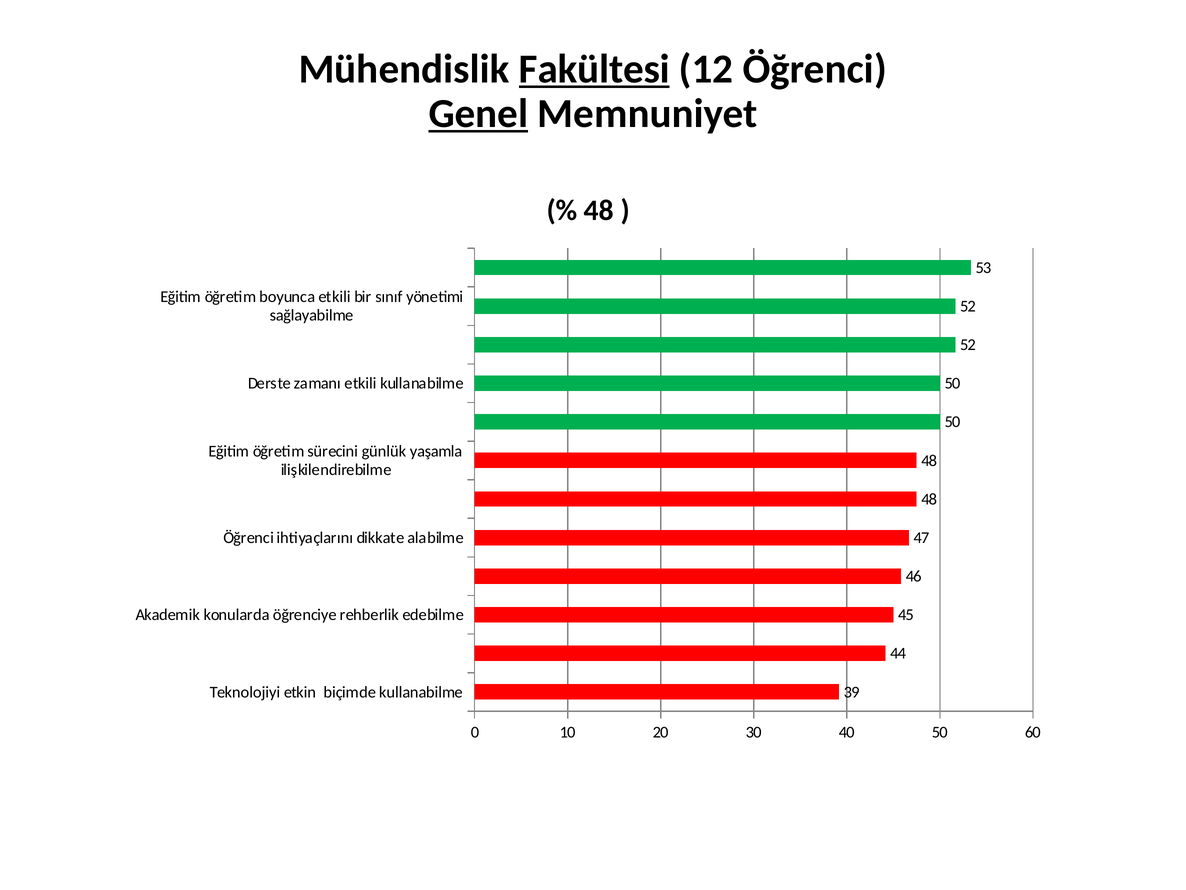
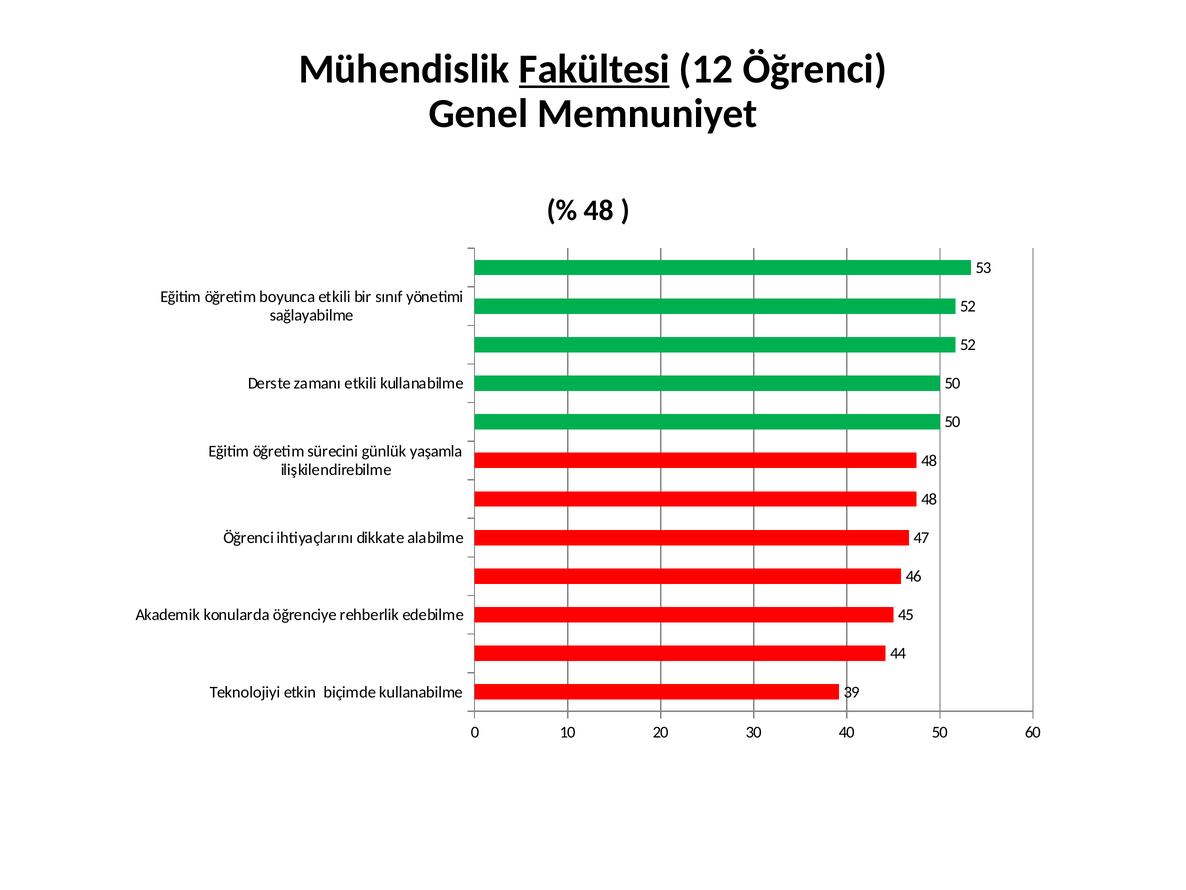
Genel underline: present -> none (478, 114)
